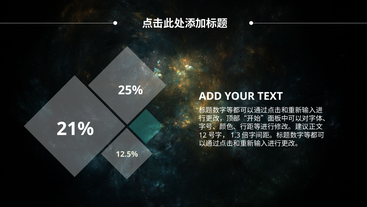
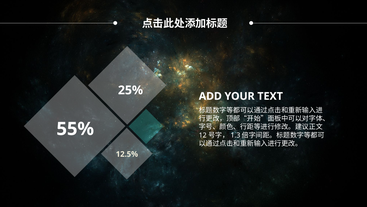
21%: 21% -> 55% (75, 129)
